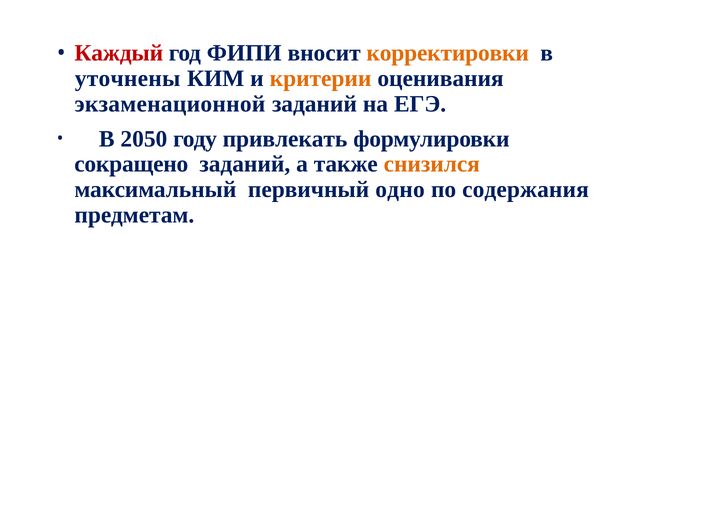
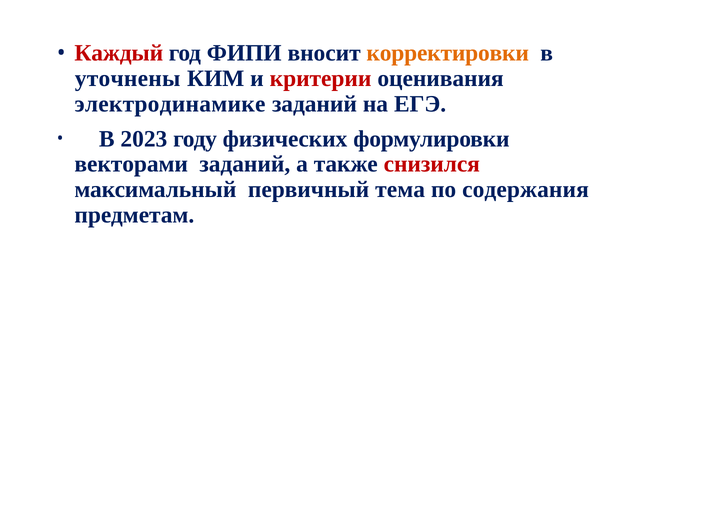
критерии colour: orange -> red (321, 78)
экзаменационной: экзаменационной -> электродинамике (170, 104)
2050: 2050 -> 2023 (144, 139)
привлекать: привлекать -> физических (285, 139)
сокращено: сокращено -> векторами (131, 164)
снизился colour: orange -> red (432, 164)
одно: одно -> тема (400, 190)
